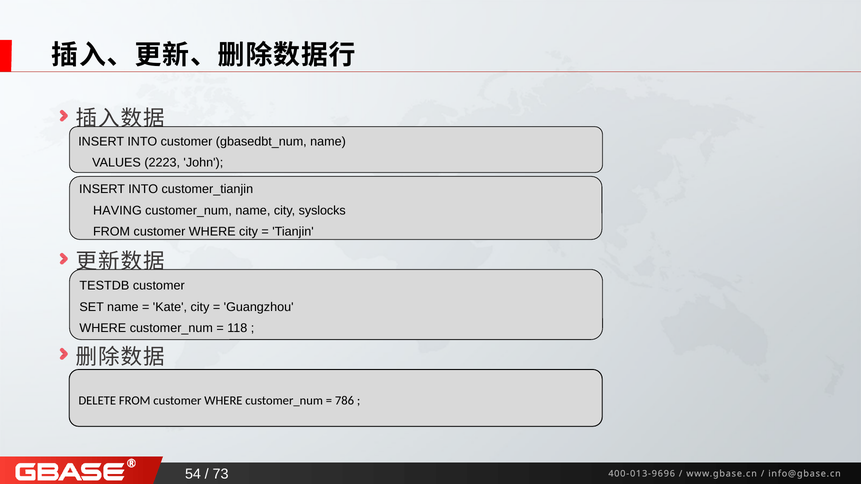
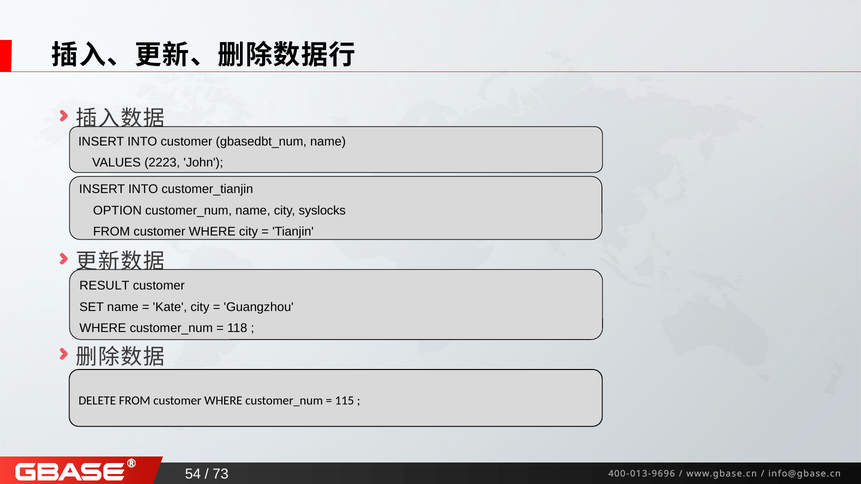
HAVING: HAVING -> OPTION (117, 211)
TESTDB: TESTDB -> RESULT (104, 286)
786: 786 -> 115 (344, 401)
